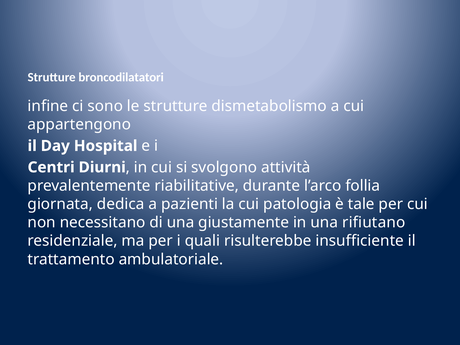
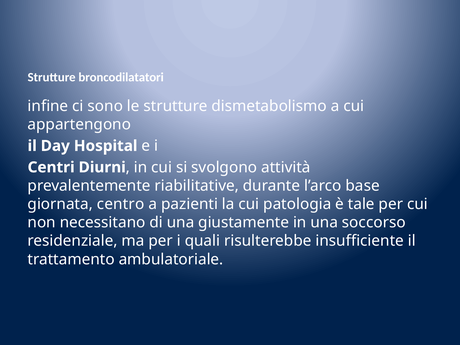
follia: follia -> base (363, 186)
dedica: dedica -> centro (121, 204)
rifiutano: rifiutano -> soccorso (374, 223)
